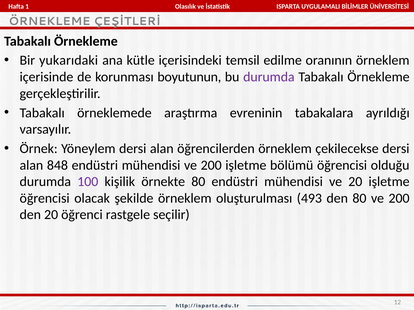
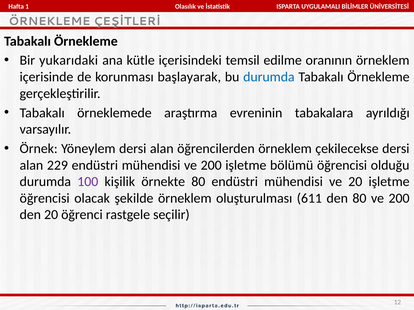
boyutunun: boyutunun -> başlayarak (189, 77)
durumda colour: purple -> blue (269, 77)
848: 848 -> 229 (57, 165)
493: 493 -> 611 (309, 199)
